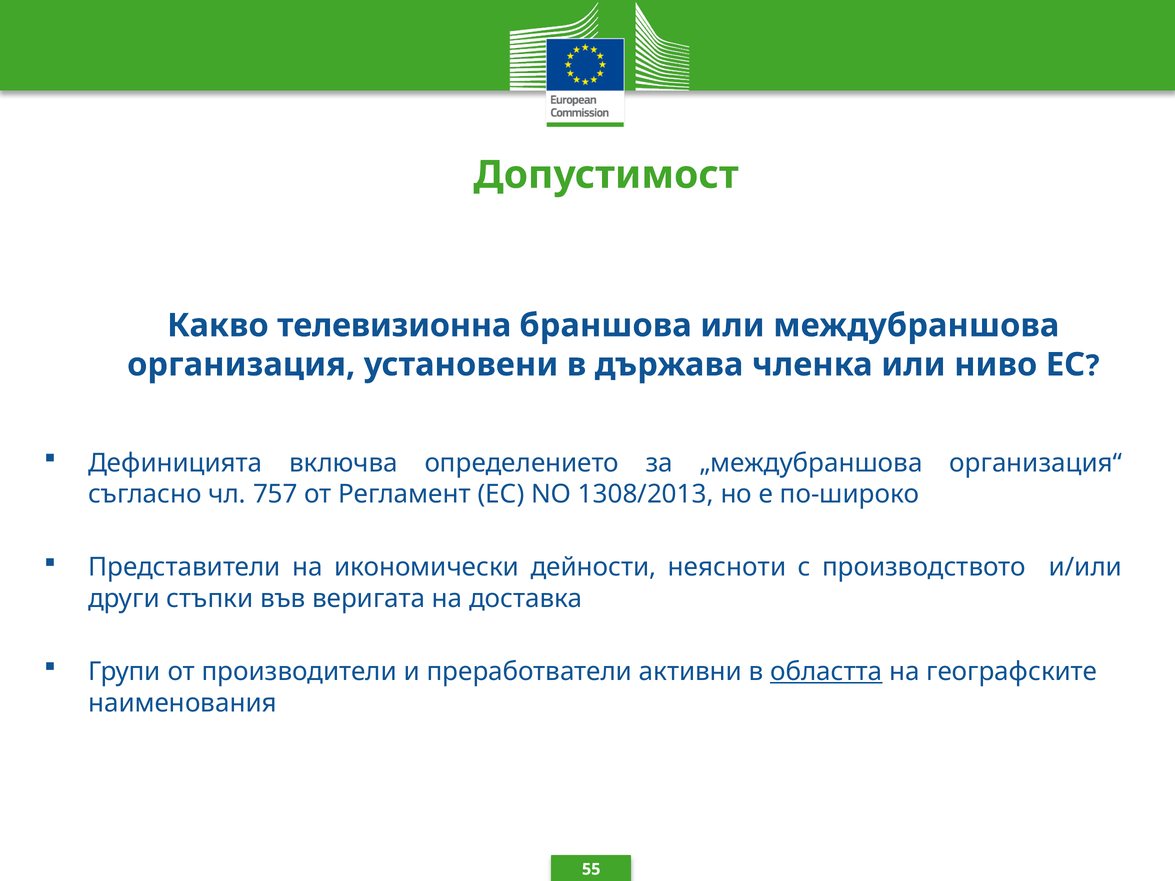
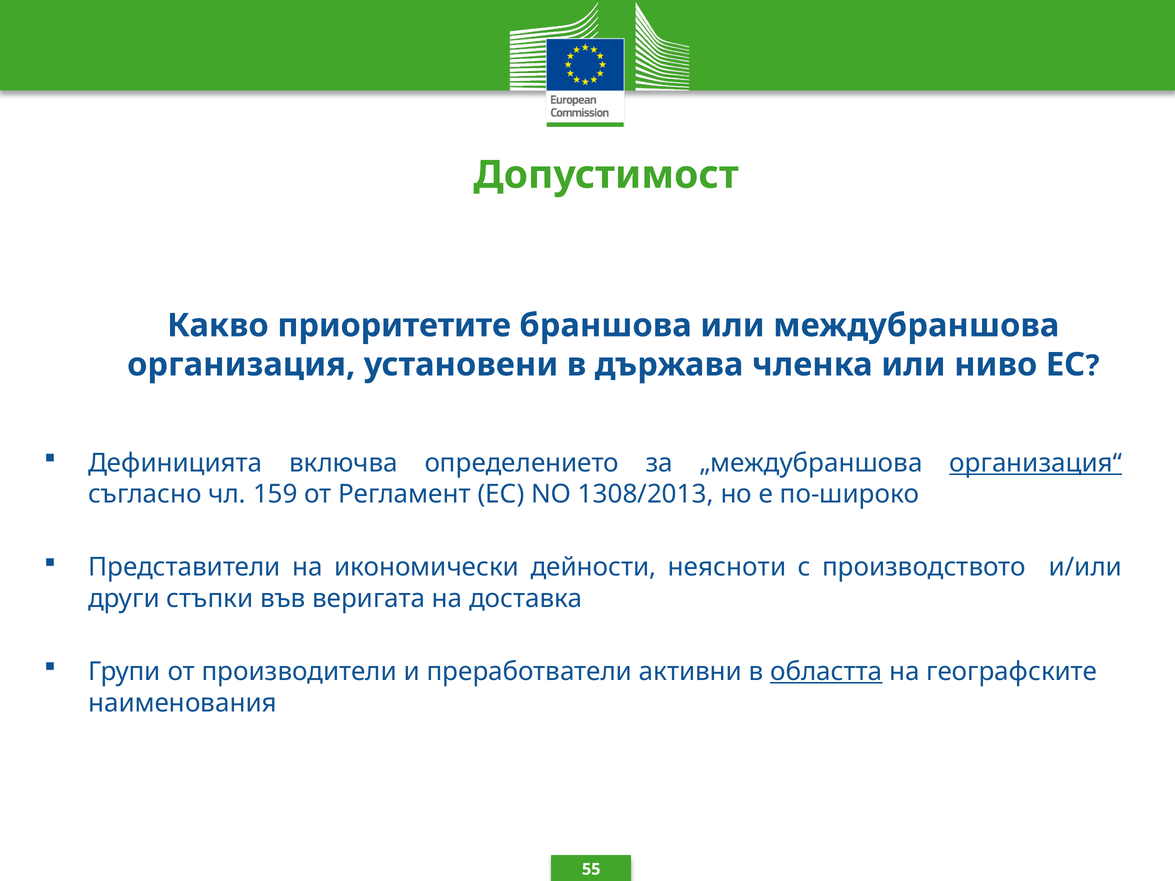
телевизионна: телевизионна -> приоритетите (394, 326)
организация“ underline: none -> present (1036, 463)
757: 757 -> 159 (275, 494)
